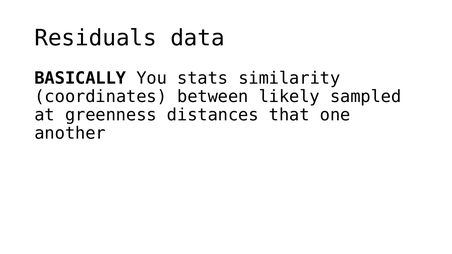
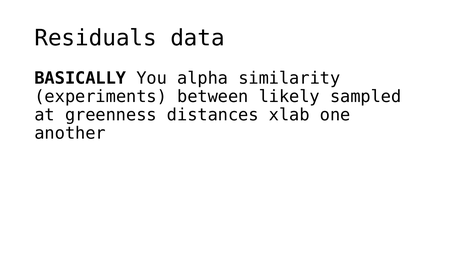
stats: stats -> alpha (203, 78)
coordinates: coordinates -> experiments (101, 97)
that: that -> xlab (289, 115)
